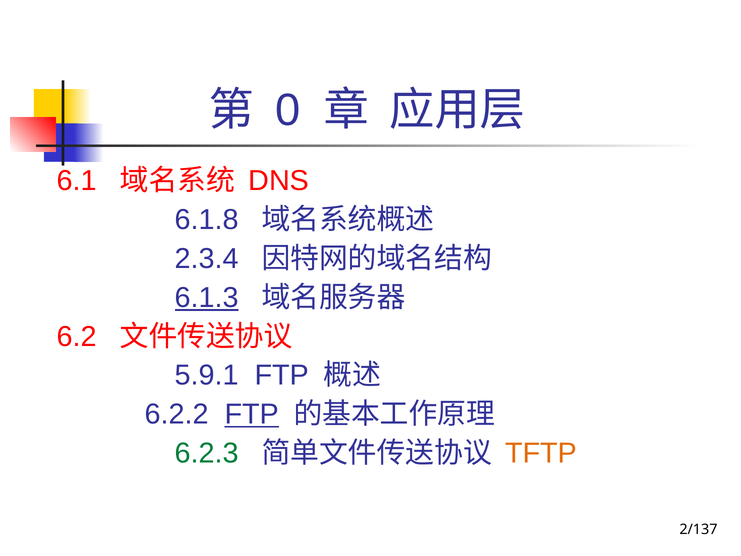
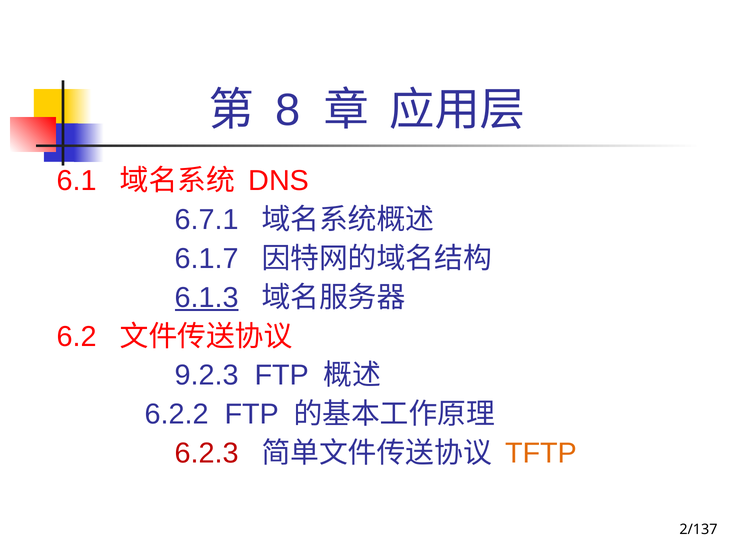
0: 0 -> 8 (288, 110)
6.1.8: 6.1.8 -> 6.7.1 (207, 220)
2.3.4: 2.3.4 -> 6.1.7 (207, 259)
5.9.1: 5.9.1 -> 9.2.3 (207, 375)
FTP underline: present -> none (252, 414)
6.2.3 colour: green -> red (207, 453)
